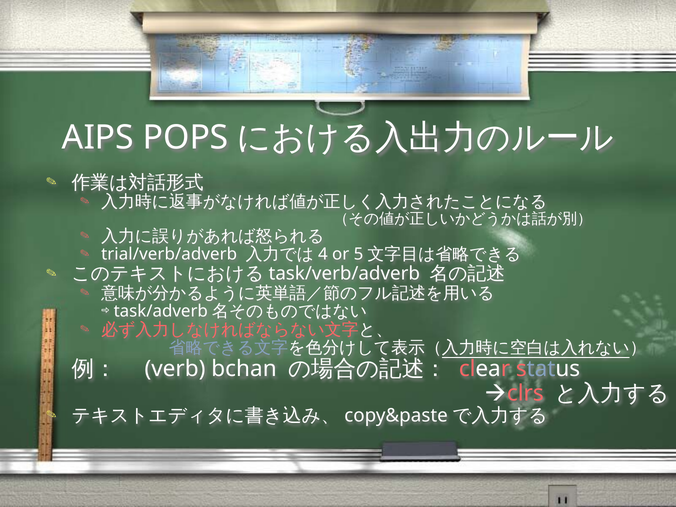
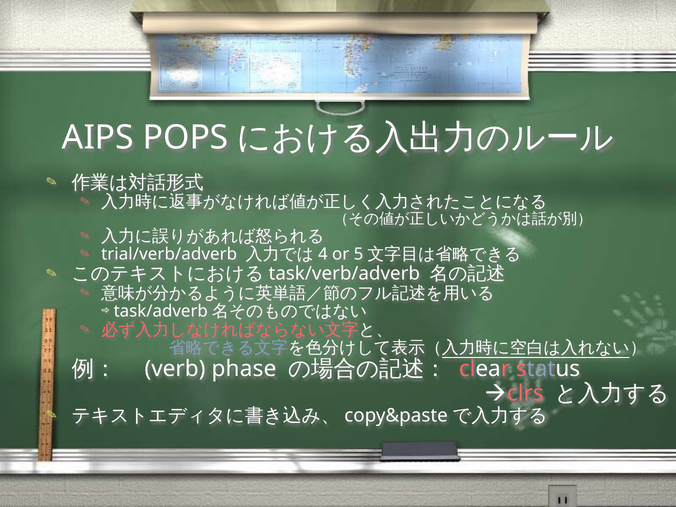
bchan: bchan -> phase (244, 369)
